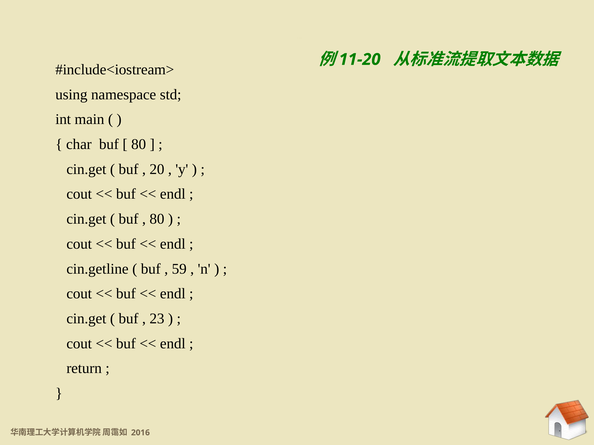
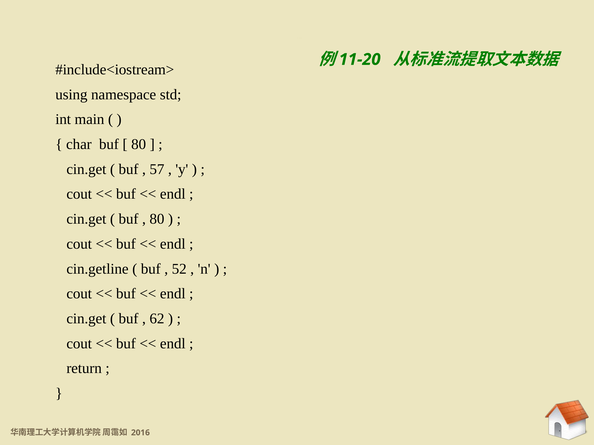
20: 20 -> 57 (157, 169)
59: 59 -> 52 (179, 269)
23: 23 -> 62 (157, 319)
